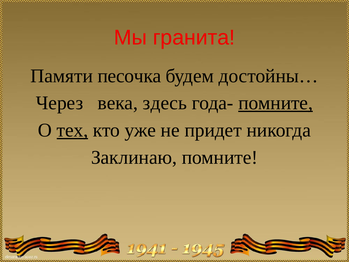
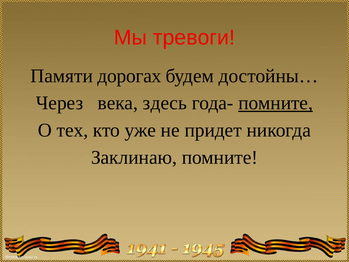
гранита: гранита -> тревоги (194, 38)
песочка: песочка -> дорогах (129, 76)
тех underline: present -> none (72, 130)
